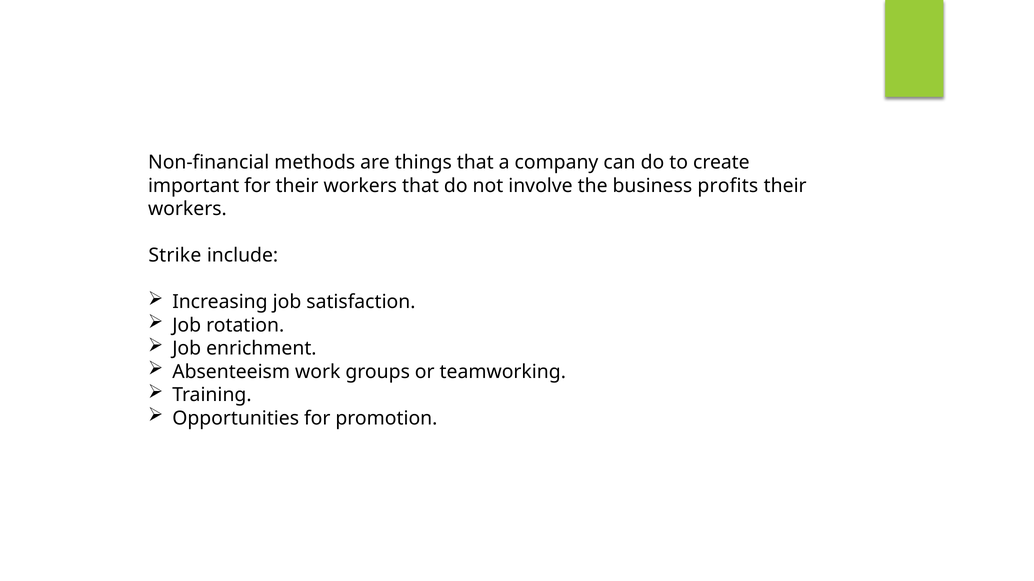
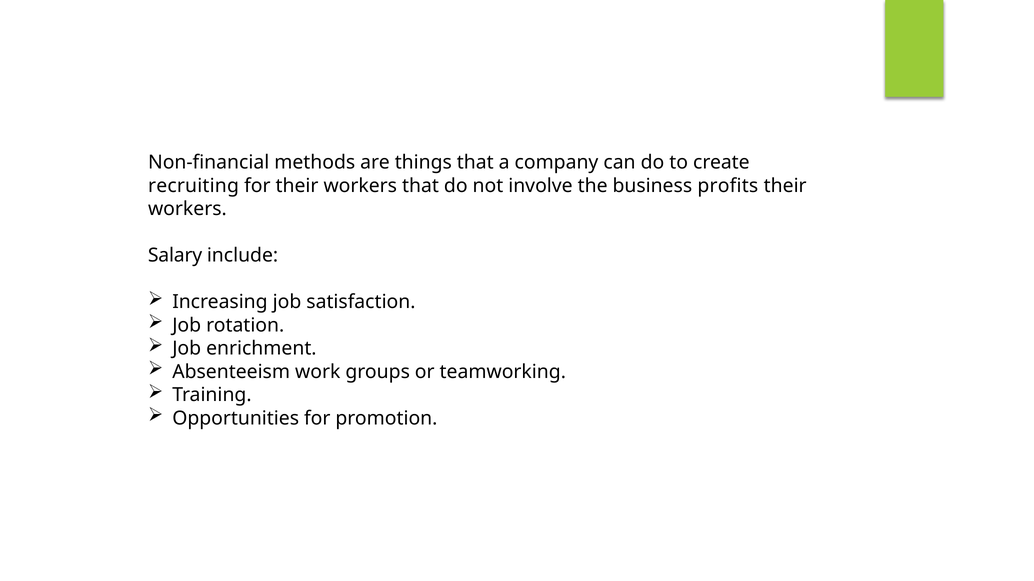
important: important -> recruiting (194, 186)
Strike: Strike -> Salary (175, 256)
